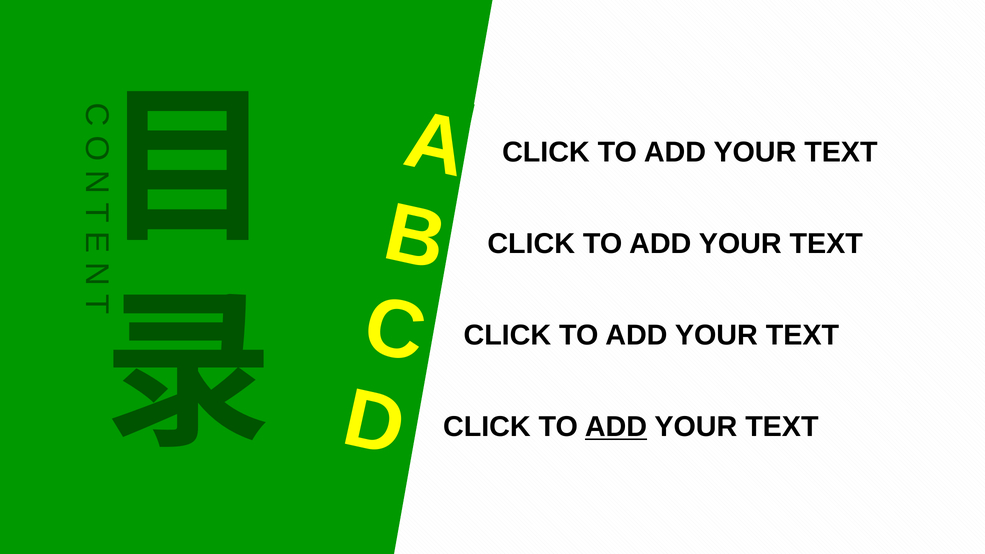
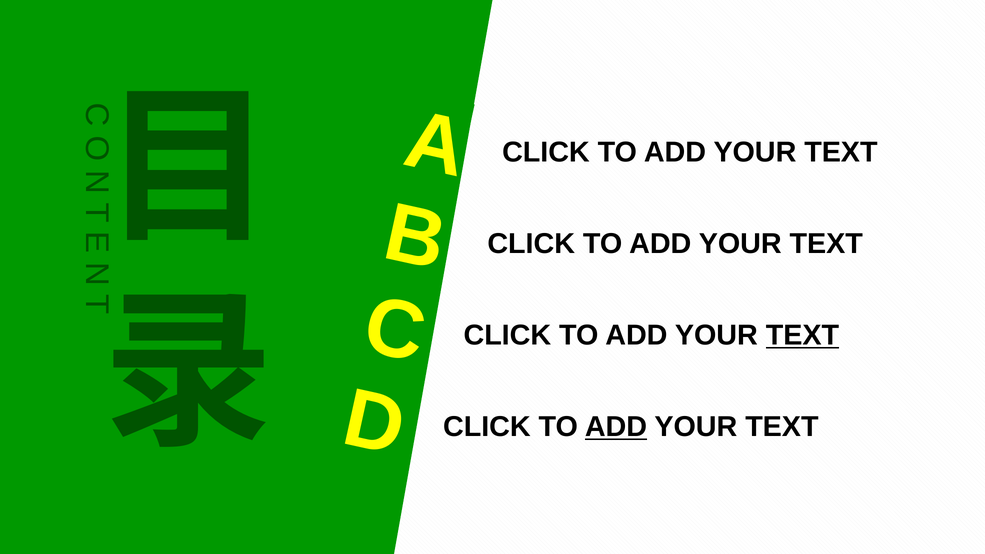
TEXT underline: none -> present (802, 335)
